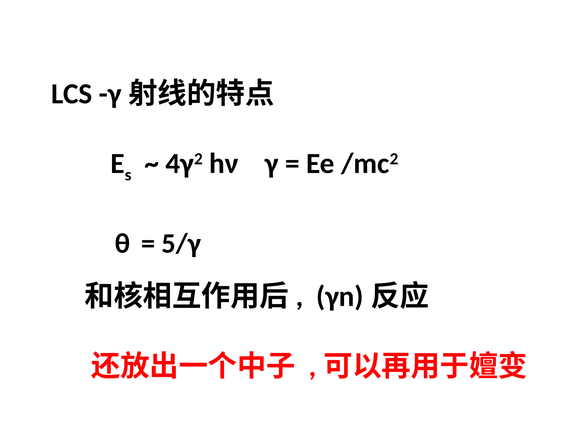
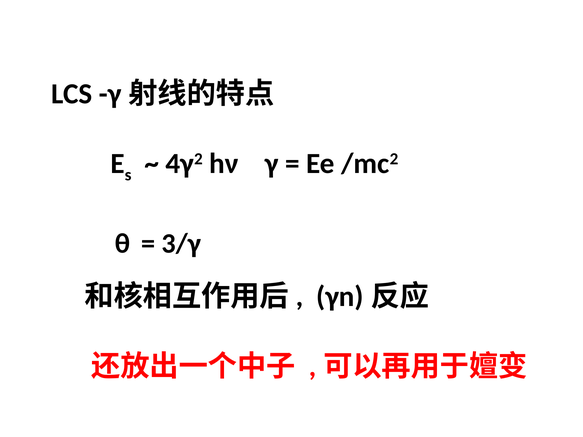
5/γ: 5/γ -> 3/γ (181, 244)
